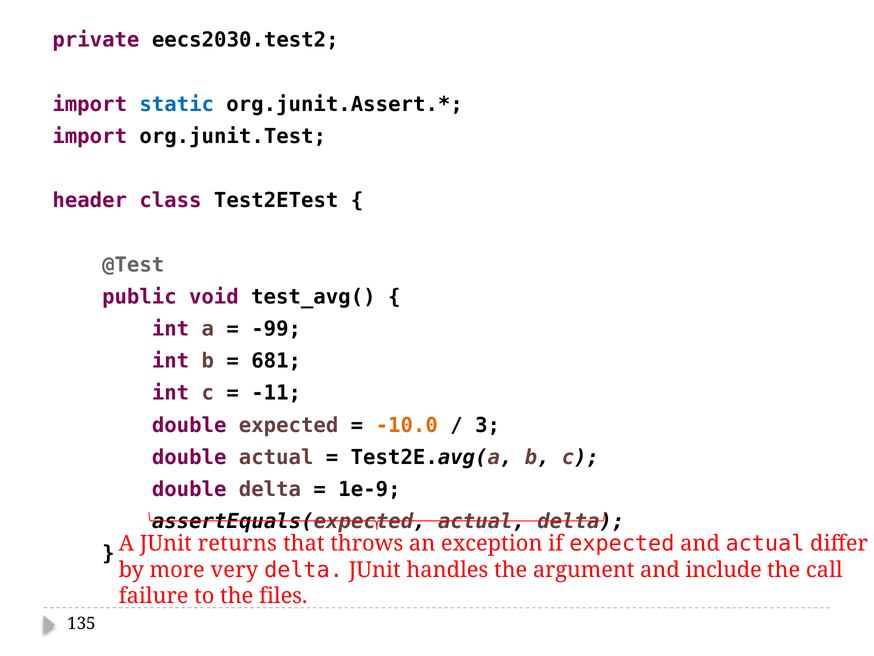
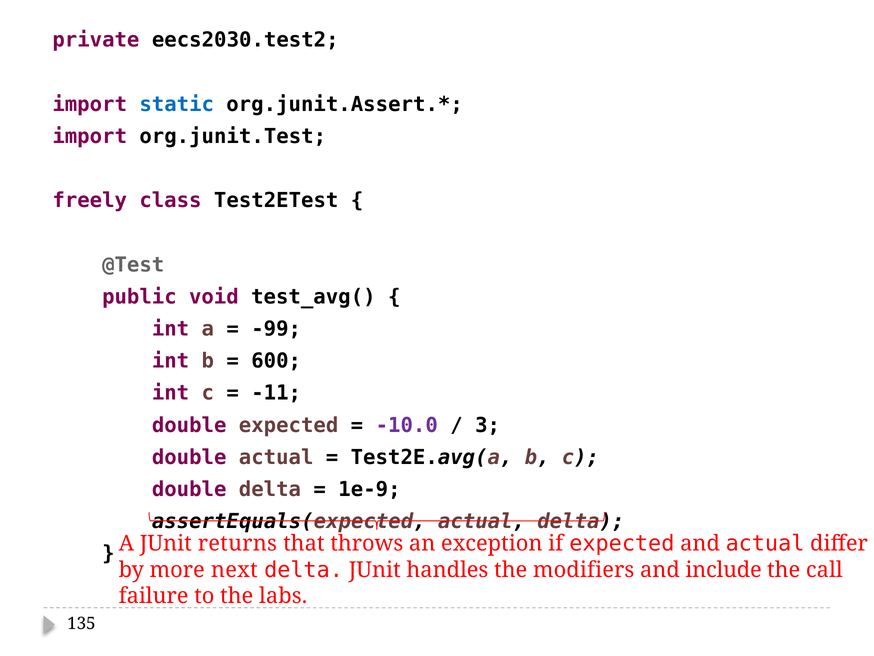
header: header -> freely (90, 200)
681: 681 -> 600 (276, 361)
-10.0 colour: orange -> purple (407, 425)
very: very -> next (234, 570)
argument: argument -> modifiers (584, 570)
files: files -> labs (283, 596)
